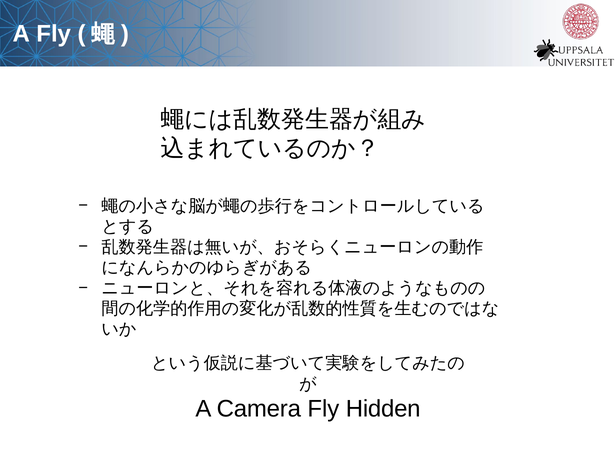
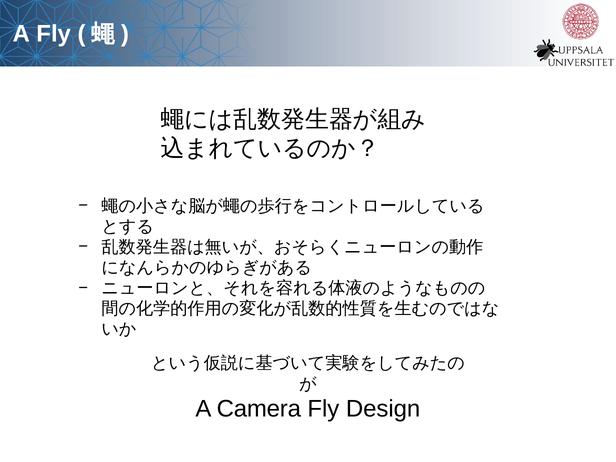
Hidden: Hidden -> Design (383, 409)
